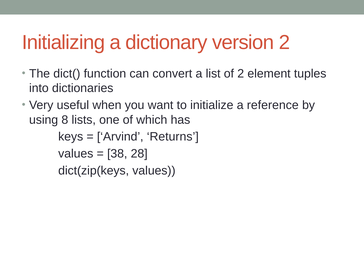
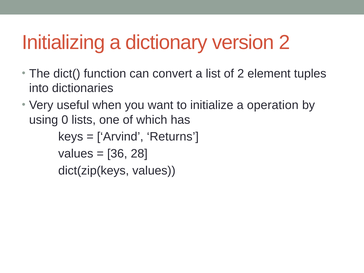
reference: reference -> operation (273, 105)
8: 8 -> 0 (65, 120)
38: 38 -> 36 (117, 154)
